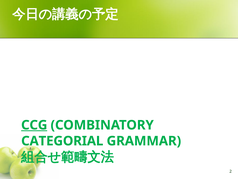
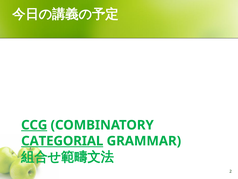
CATEGORIAL underline: none -> present (62, 141)
